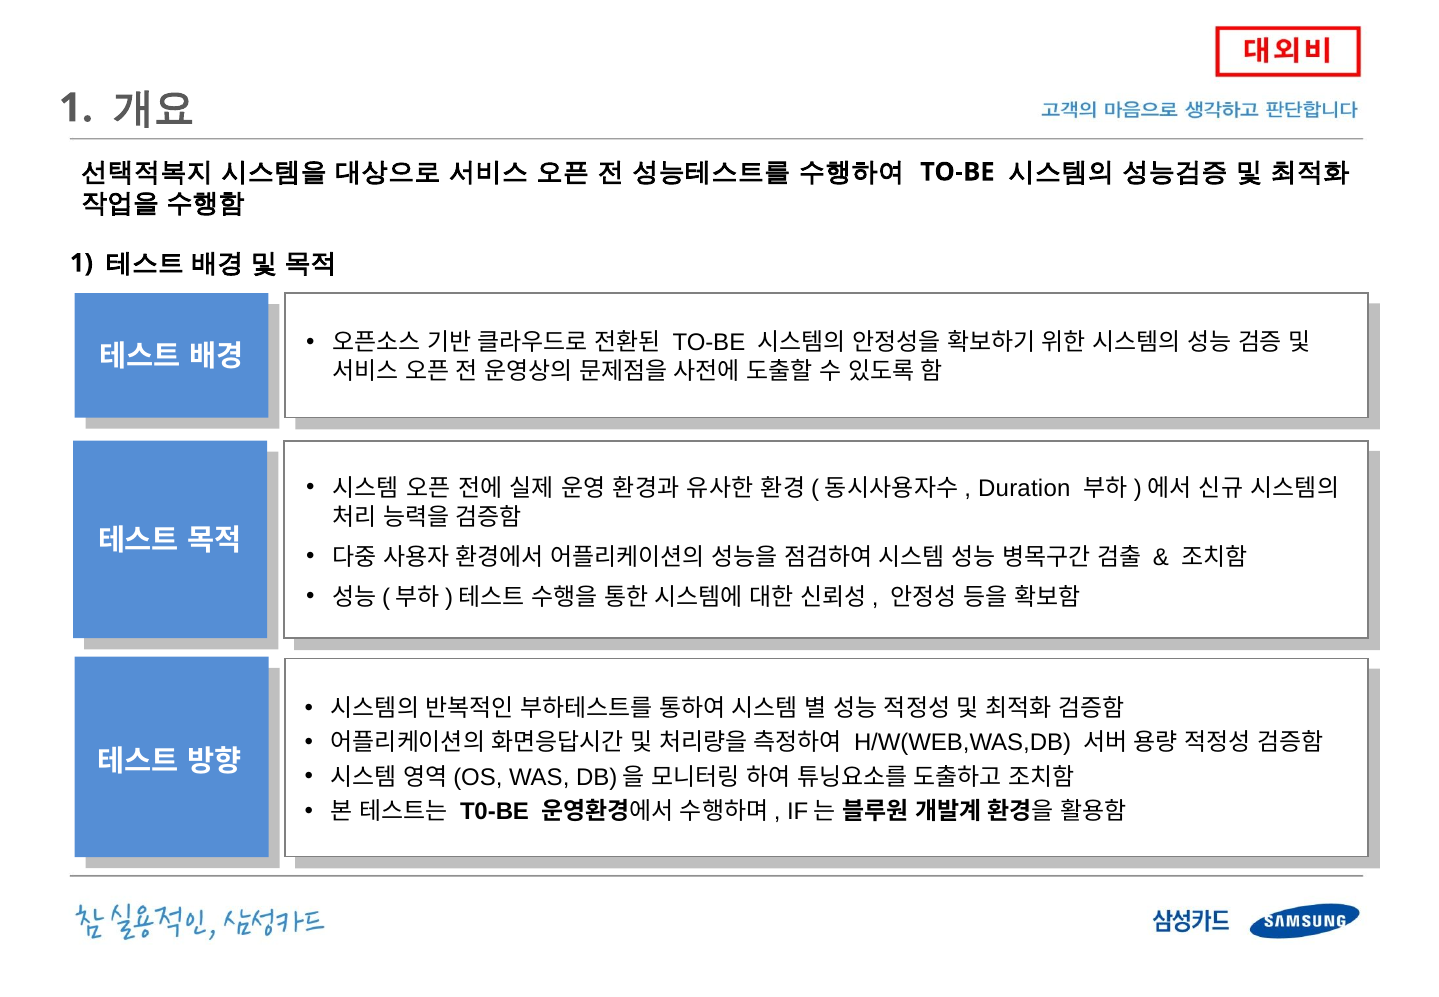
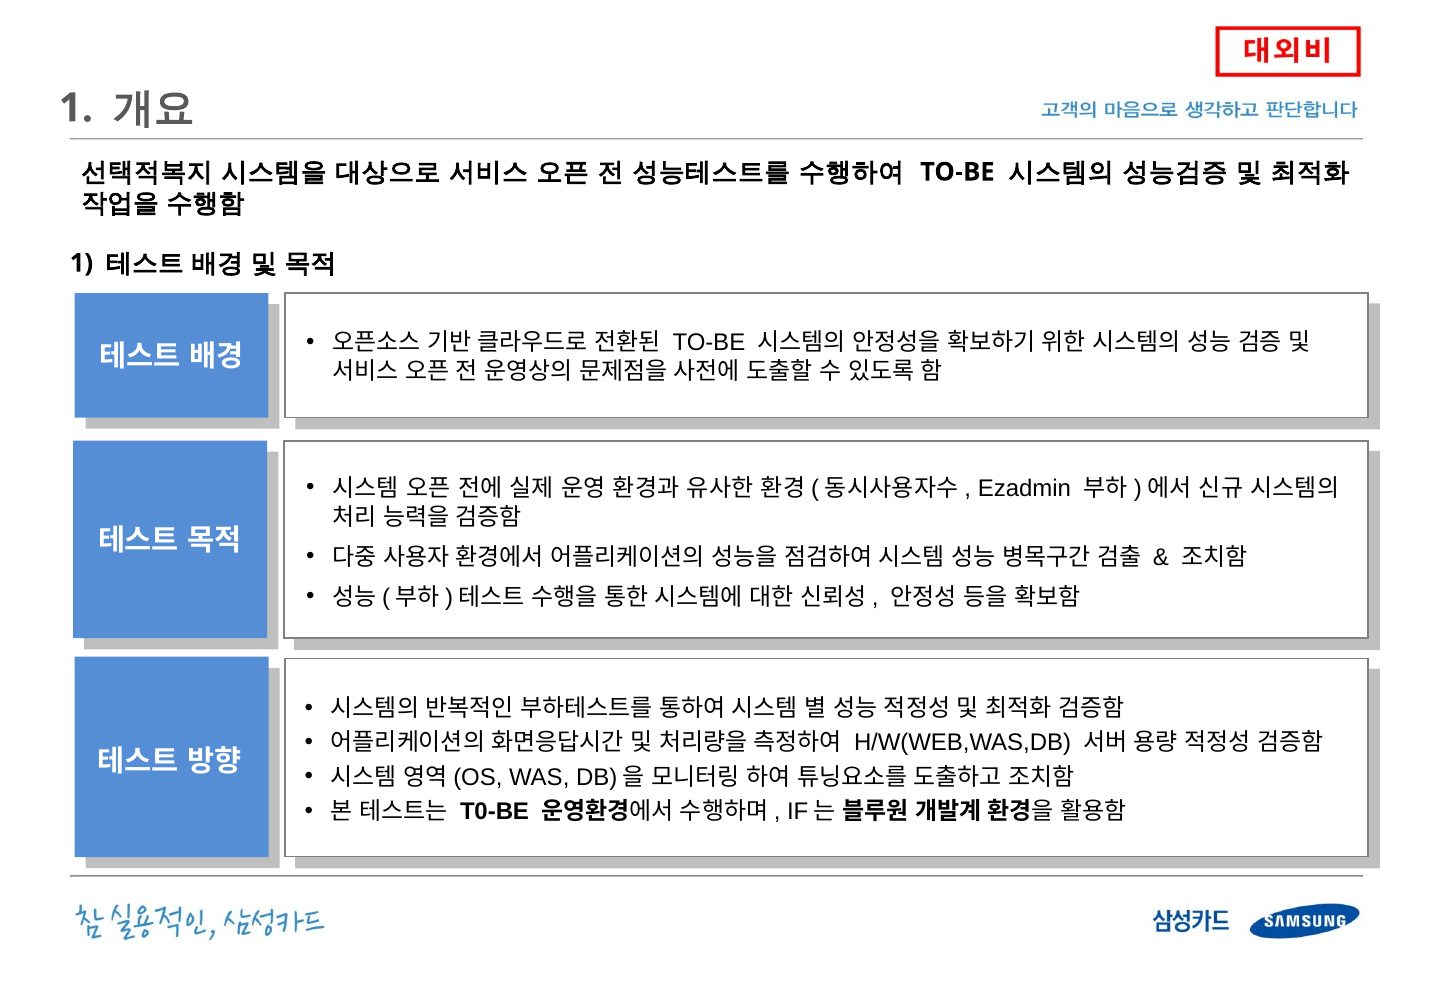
Duration: Duration -> Ezadmin (1024, 488)
